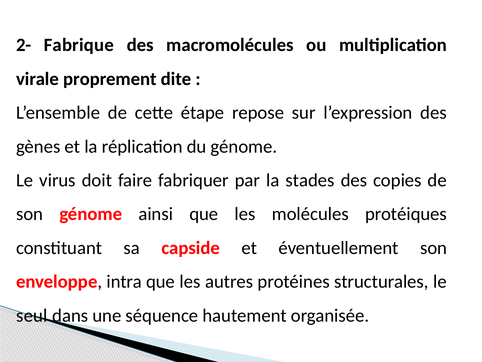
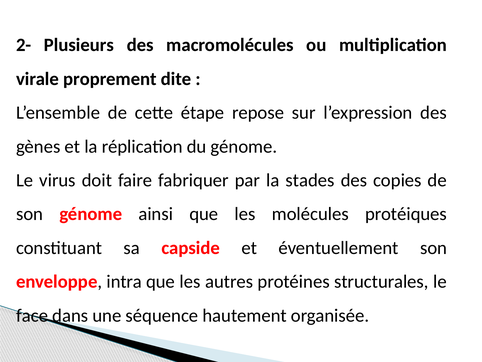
Fabrique: Fabrique -> Plusieurs (79, 45)
seul: seul -> face (32, 315)
